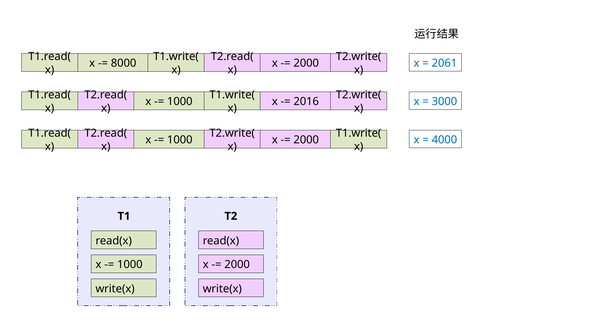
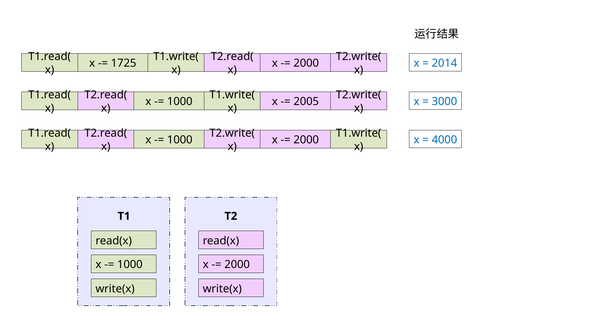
2061: 2061 -> 2014 (444, 63)
8000: 8000 -> 1725 (124, 63)
2016: 2016 -> 2005 (306, 102)
